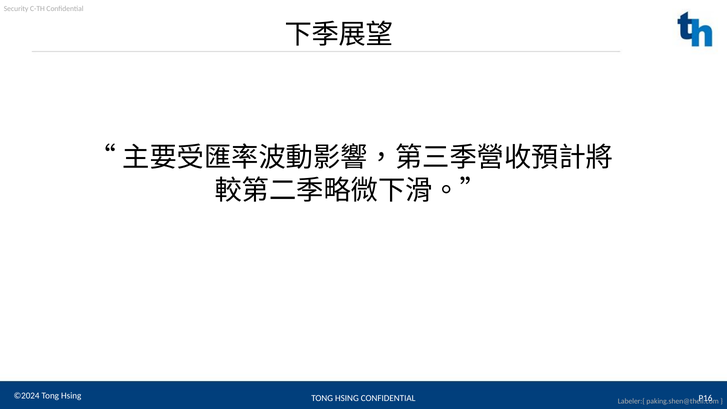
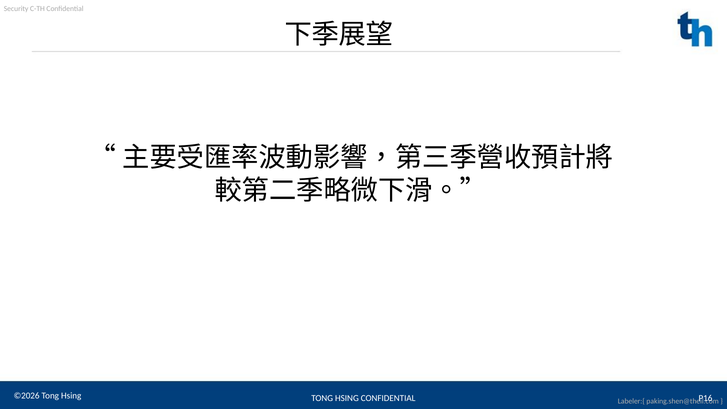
©2024: ©2024 -> ©2026 (27, 395)
